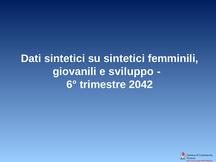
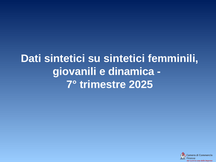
sviluppo: sviluppo -> dinamica (131, 72)
6°: 6° -> 7° (72, 85)
2042: 2042 -> 2025 (141, 85)
